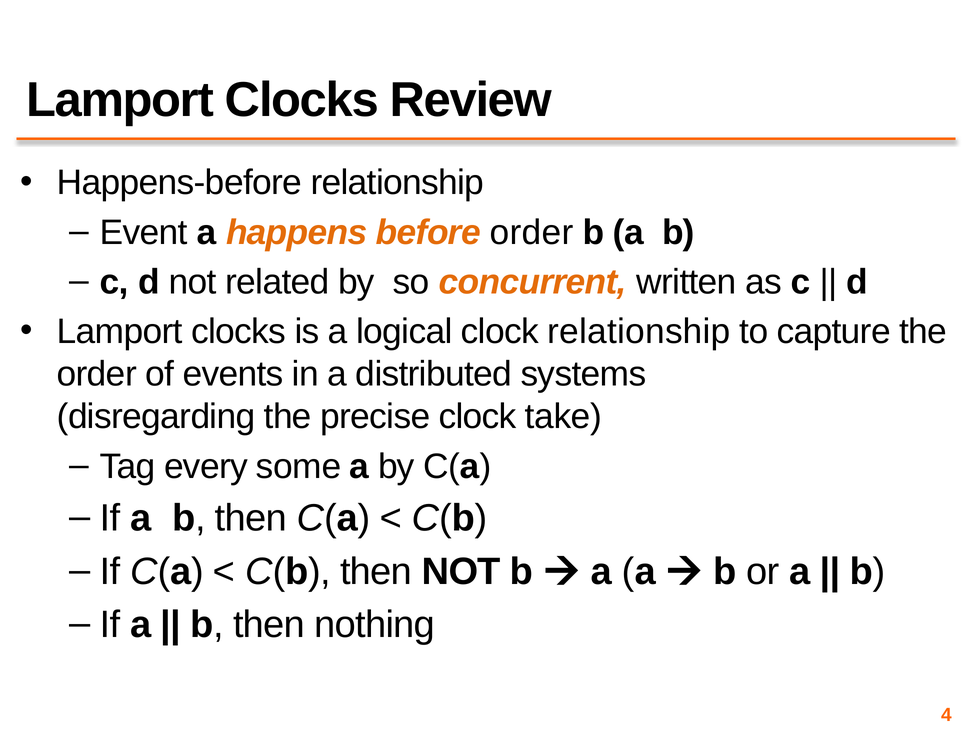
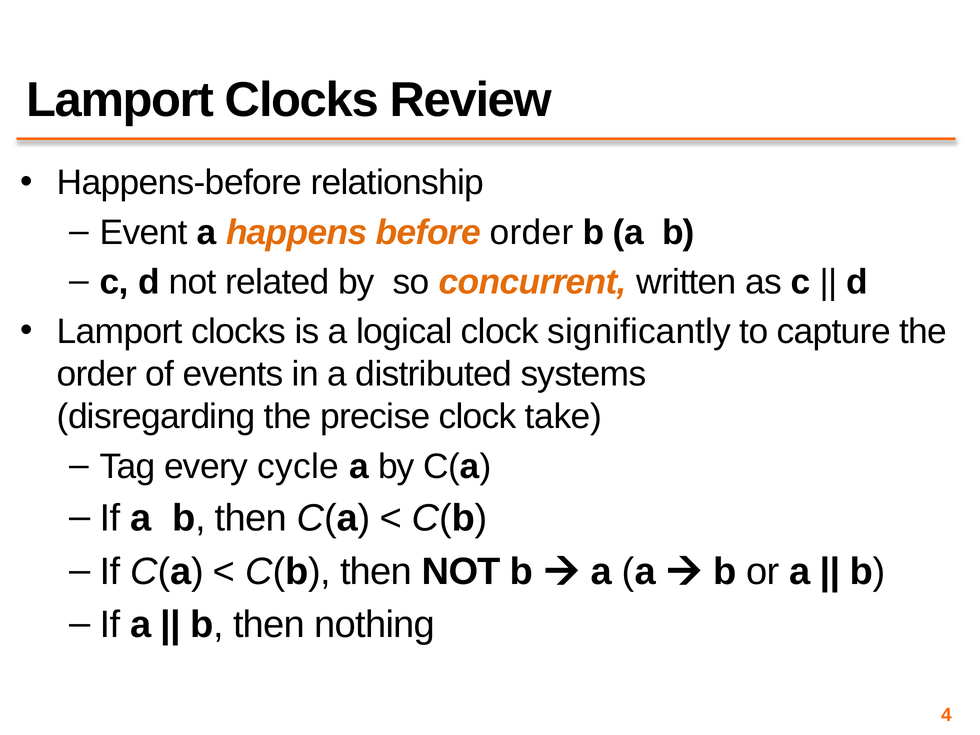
clock relationship: relationship -> significantly (639, 332)
some: some -> cycle (298, 466)
